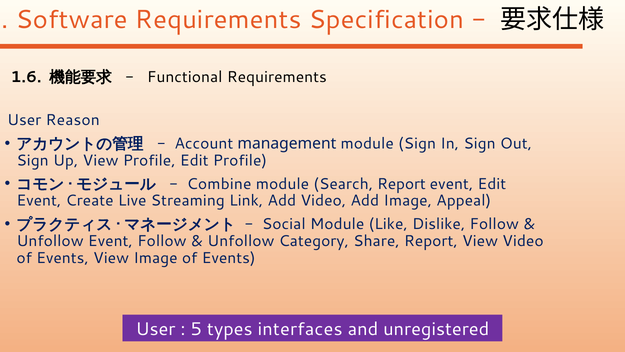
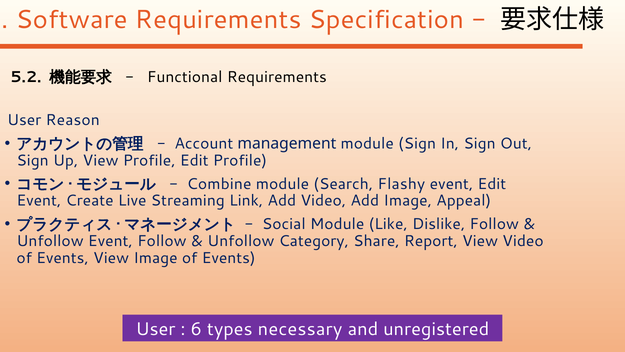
1.6: 1.6 -> 5.2 (26, 77)
Search Report: Report -> Flashy (401, 184)
5: 5 -> 6 (196, 329)
interfaces: interfaces -> necessary (300, 329)
